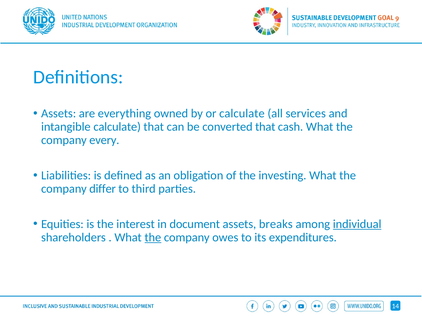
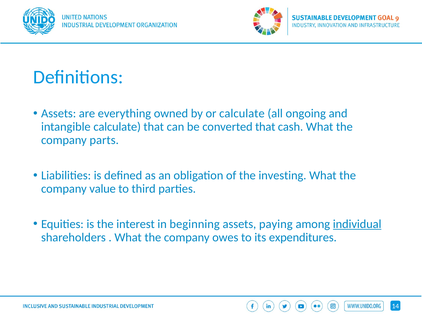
services: services -> ongoing (306, 114)
every: every -> parts (104, 140)
differ: differ -> value (103, 189)
document: document -> beginning (195, 224)
breaks: breaks -> paying (276, 224)
the underline: present -> none (153, 238)
